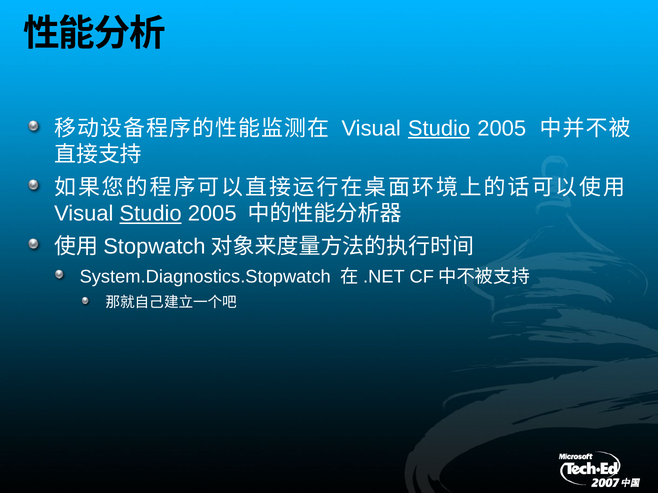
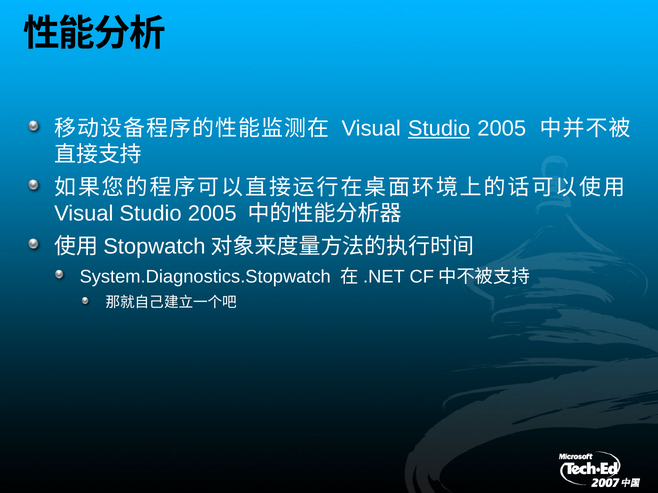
Studio underline: present -> none (151, 214)
